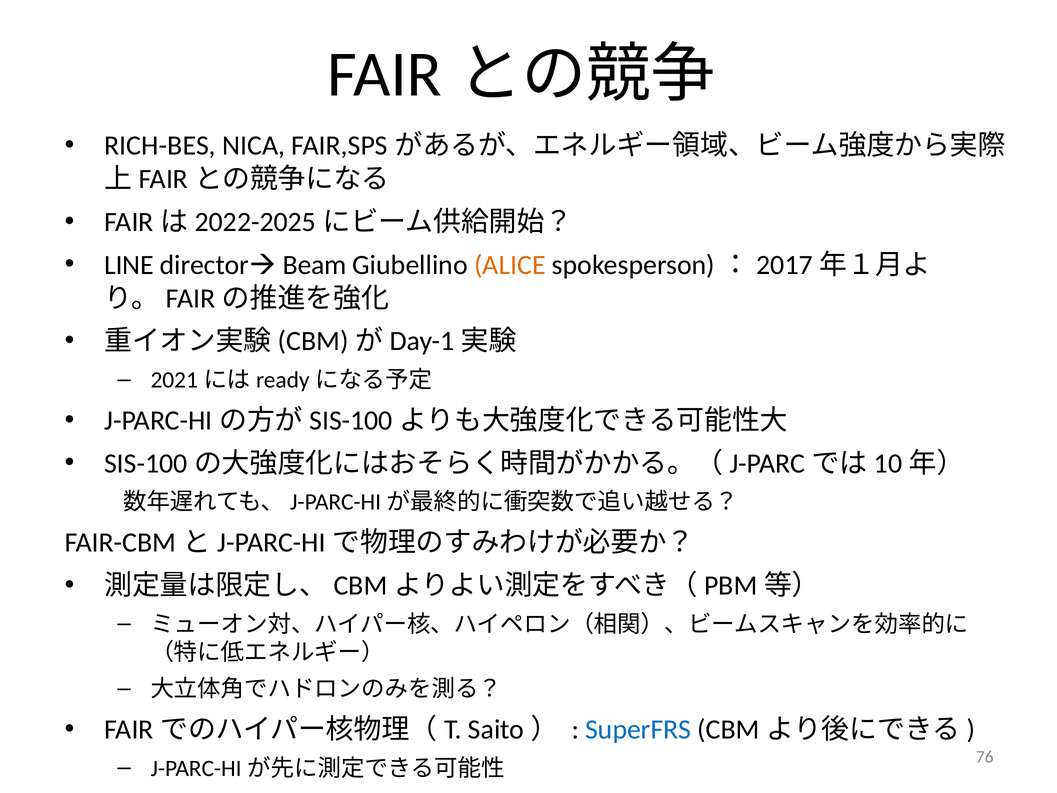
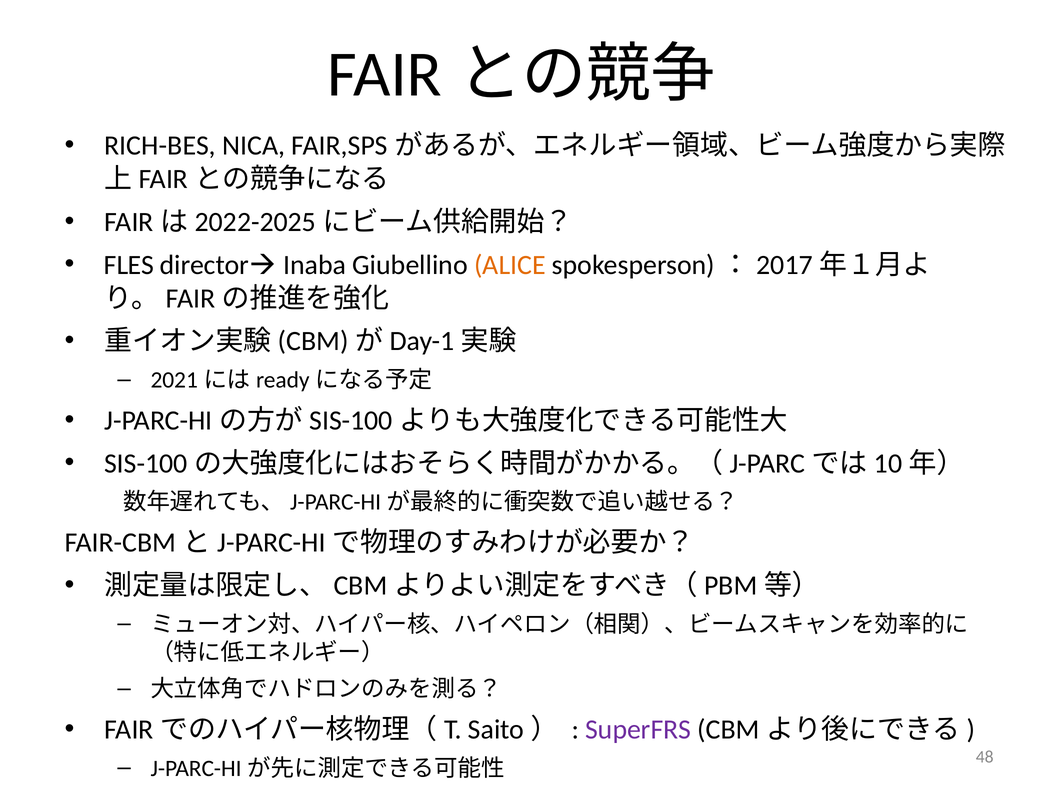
LINE: LINE -> FLES (129, 265)
Beam: Beam -> Inaba (315, 265)
SuperFRS colour: blue -> purple (638, 729)
76: 76 -> 48 (985, 757)
